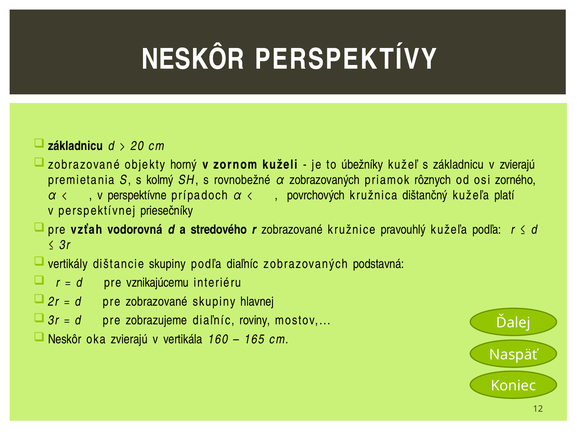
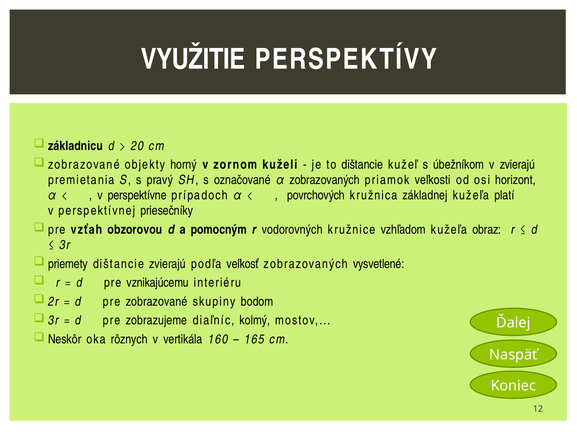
NESKÔR: NESKÔR -> VYUŽITIE (193, 59)
to úbežníky: úbežníky -> dištancie (362, 165)
s základnicu: základnicu -> úbežníkom (459, 165)
kolmý: kolmý -> pravý (160, 180)
rovnobežné: rovnobežné -> označované (242, 180)
rôznych: rôznych -> veľkosti (433, 180)
zorného: zorného -> horizont (515, 180)
dištančný: dištančný -> základnej (425, 196)
vodorovná: vodorovná -> obzorovou (135, 230)
stredového: stredového -> pomocným (219, 230)
r zobrazované: zobrazované -> vodorovných (292, 230)
pravouhlý: pravouhlý -> vzhľadom (403, 230)
kužeľa podľa: podľa -> obraz (487, 230)
vertikály: vertikály -> priemety (68, 264)
dištancie skupiny: skupiny -> zvierajú (167, 264)
podľa diaľníc: diaľníc -> veľkosť (243, 264)
podstavná: podstavná -> vysvetlené (379, 264)
hlavnej: hlavnej -> bodom (257, 302)
roviny: roviny -> kolmý (255, 321)
oka zvierajú: zvierajú -> rôznych (129, 340)
